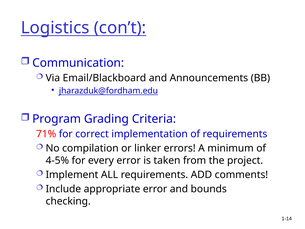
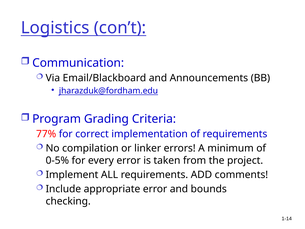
71%: 71% -> 77% (46, 134)
4-5%: 4-5% -> 0-5% (57, 160)
